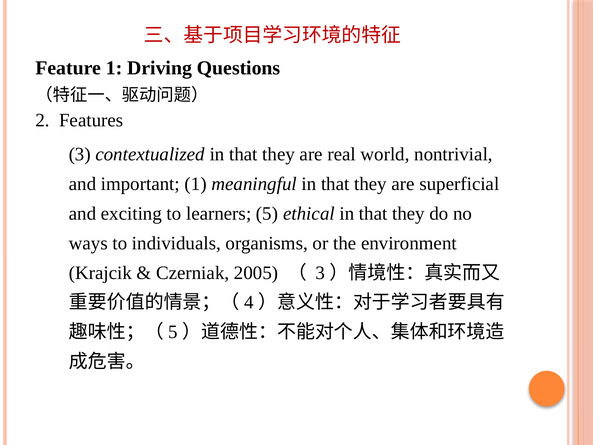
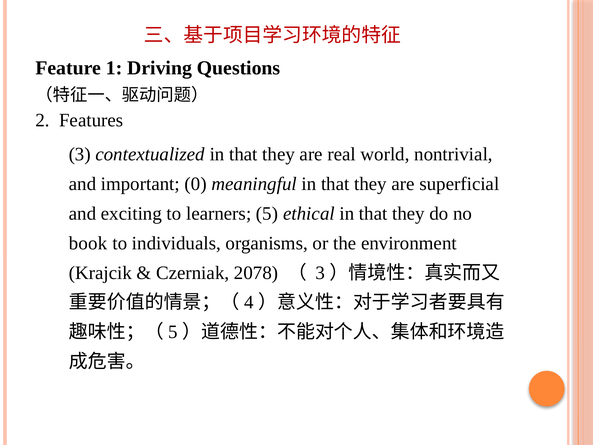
important 1: 1 -> 0 (196, 184)
ways: ways -> book (88, 243)
2005: 2005 -> 2078 (256, 273)
